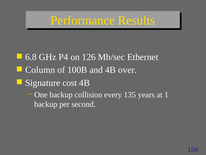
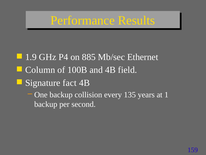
6.8: 6.8 -> 1.9 (31, 57)
126: 126 -> 885 (89, 57)
over: over -> field (128, 70)
cost: cost -> fact (70, 83)
